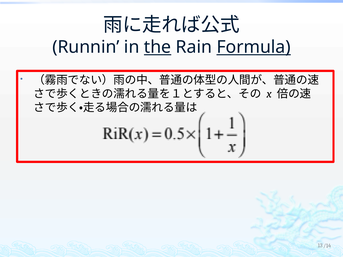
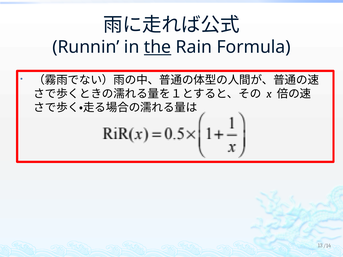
Formula underline: present -> none (254, 47)
